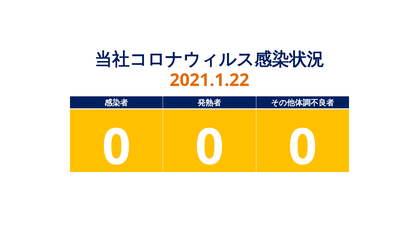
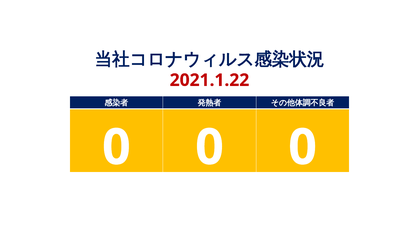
2021.1.22 colour: orange -> red (209, 80)
